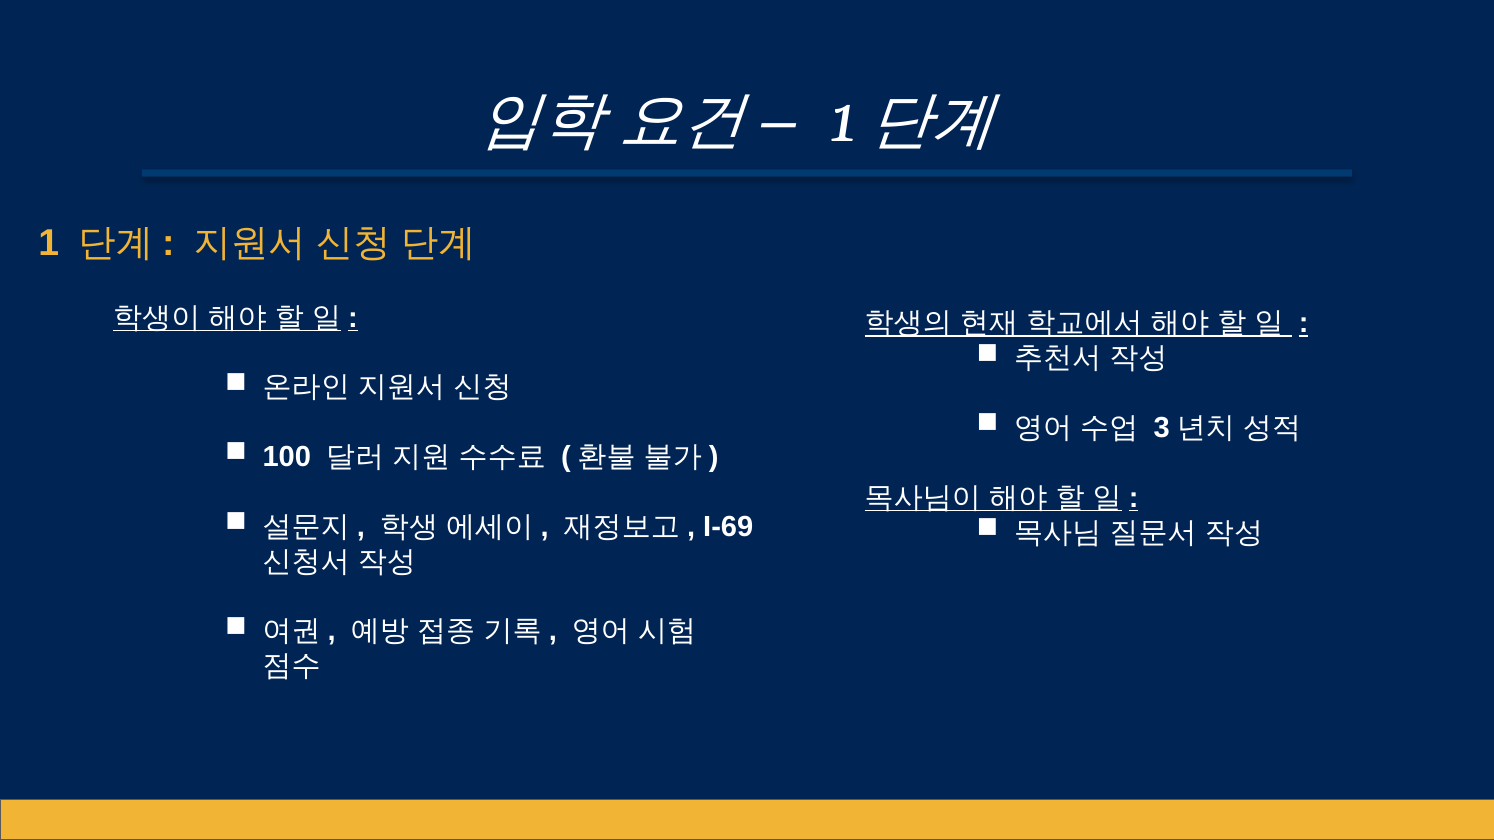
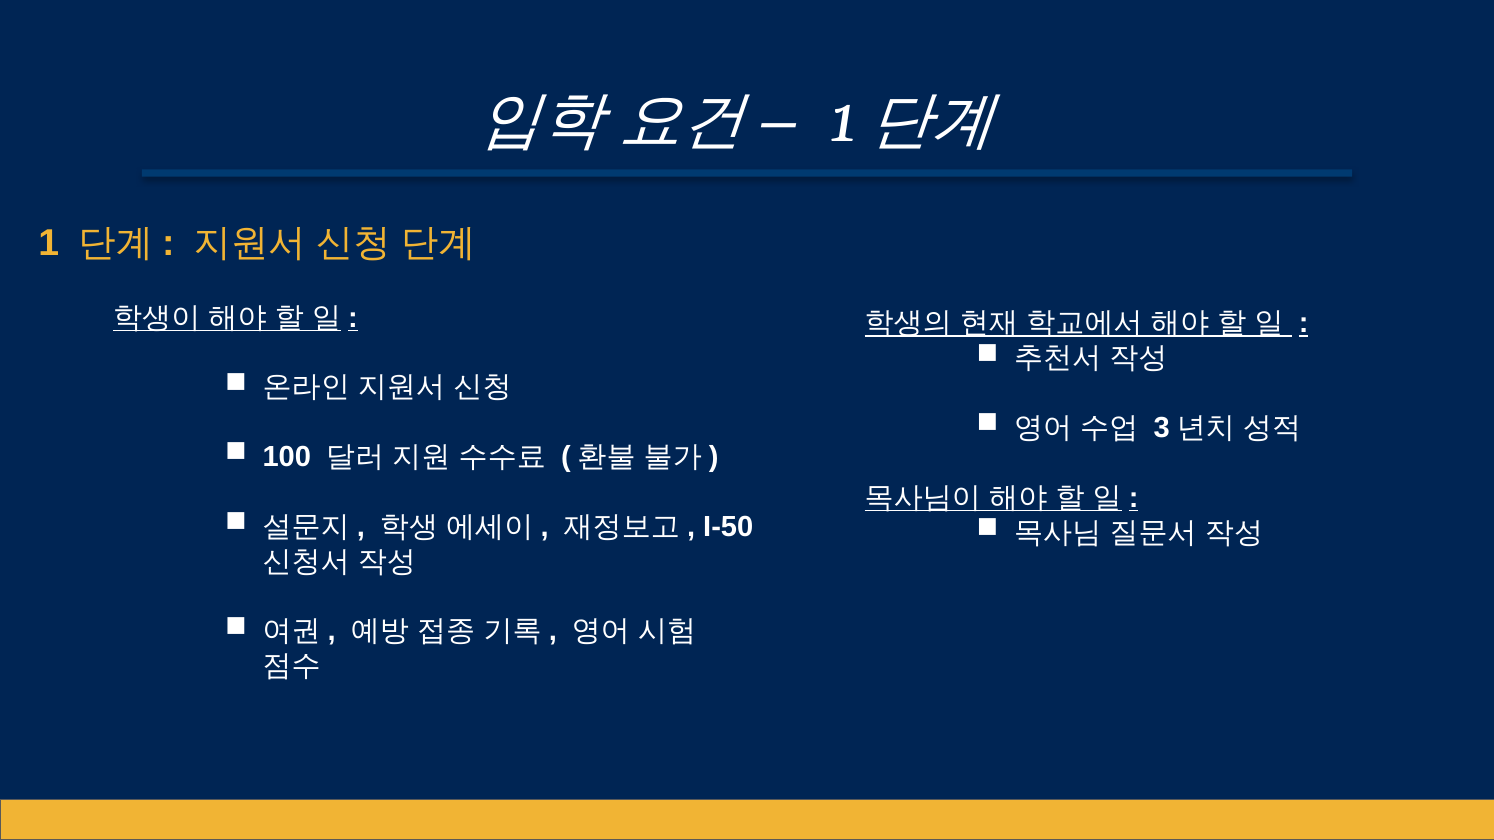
I-69: I-69 -> I-50 (728, 527)
